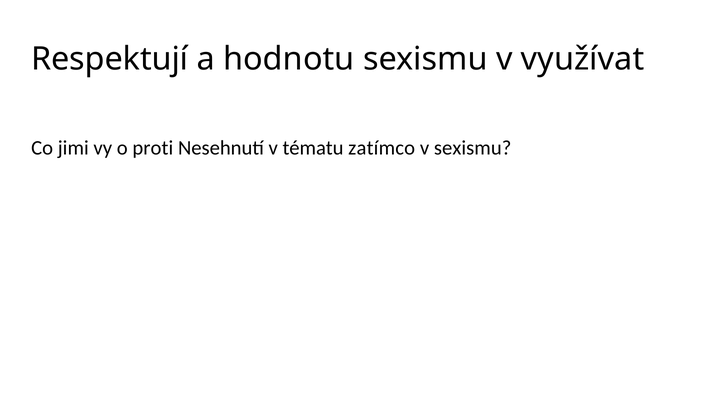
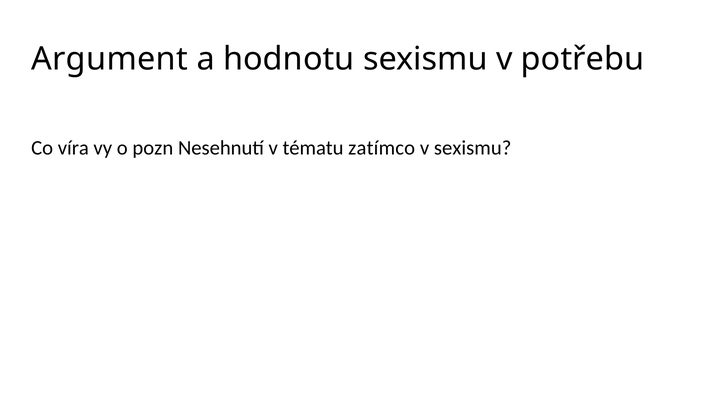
Respektují: Respektují -> Argument (110, 59)
využívat: využívat -> potřebu (583, 59)
jimi: jimi -> víra (73, 148)
proti: proti -> pozn (153, 148)
